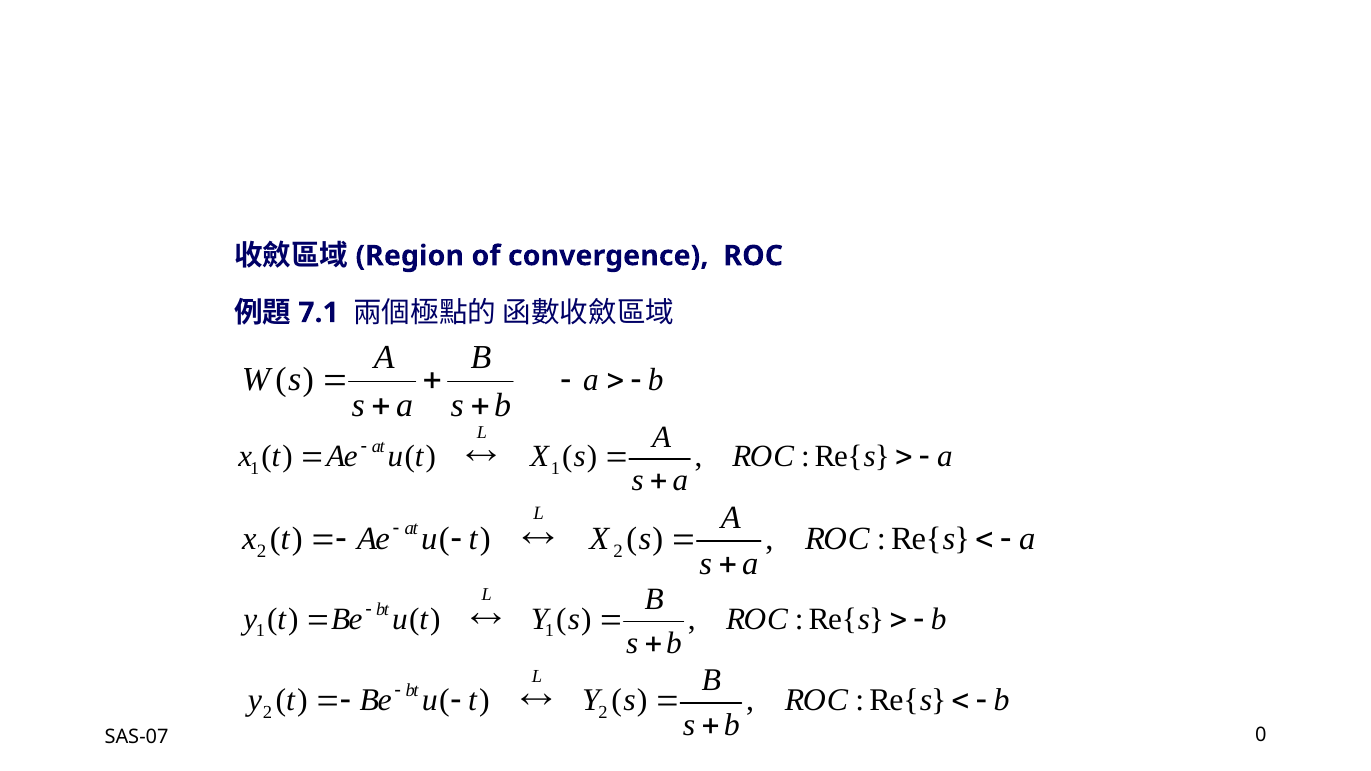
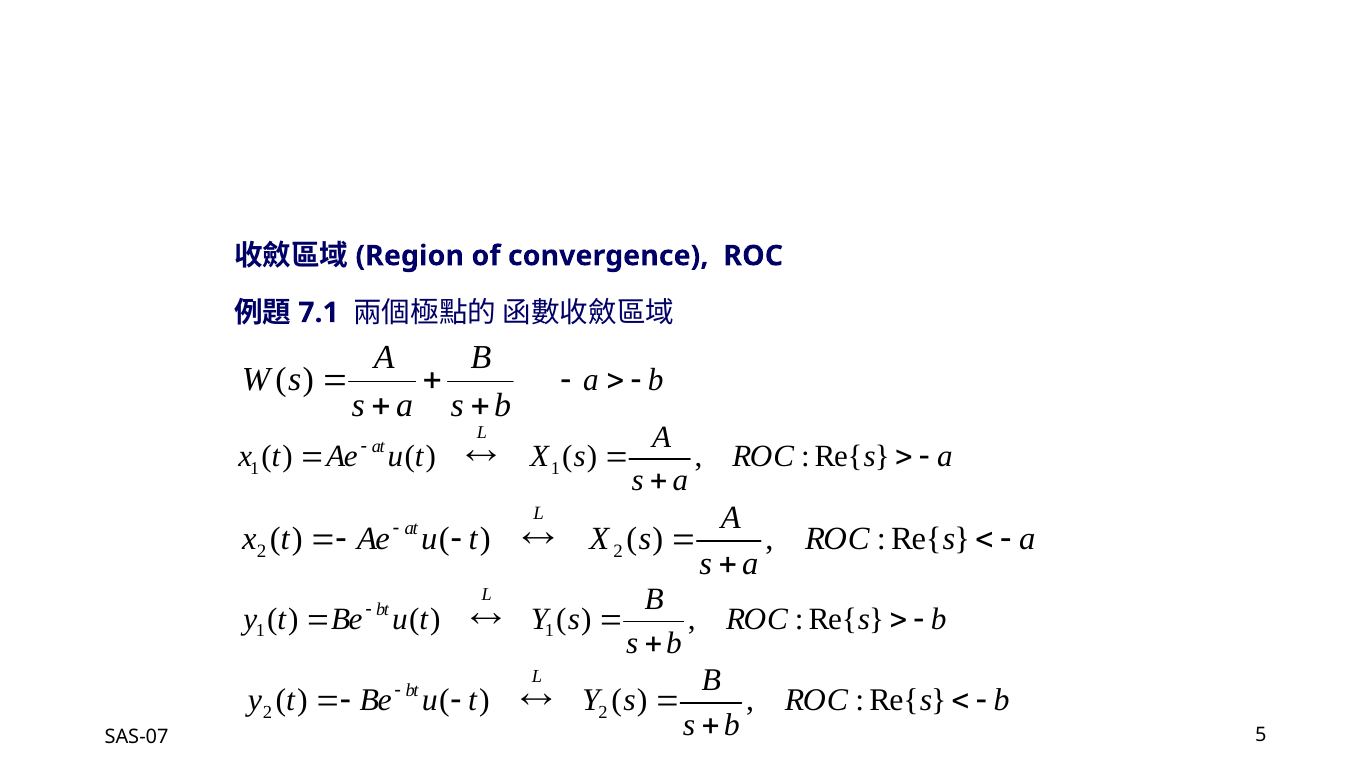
0: 0 -> 5 (1261, 735)
